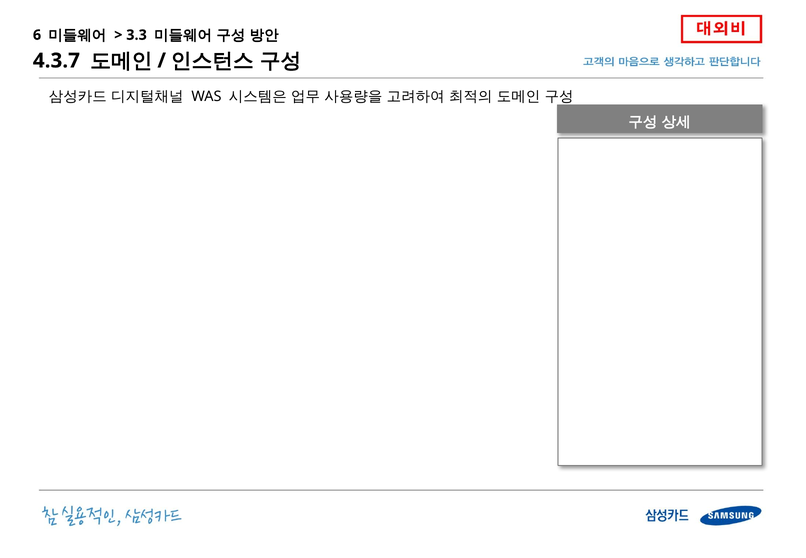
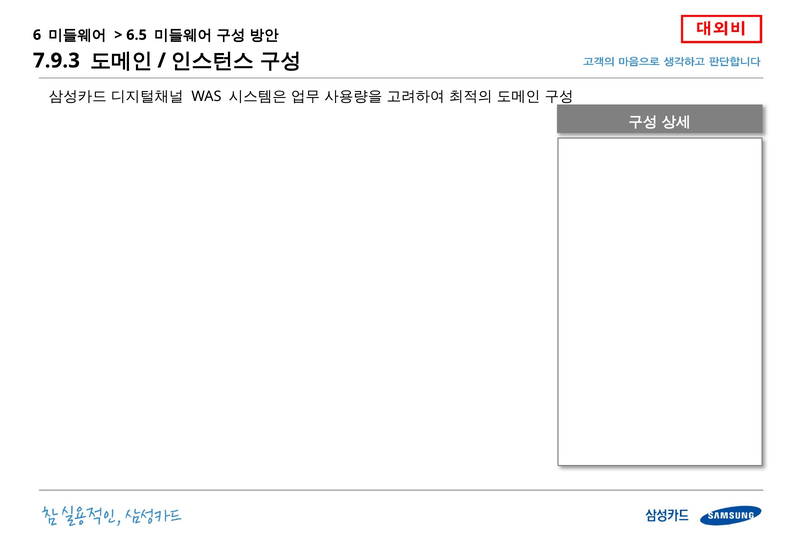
3.3: 3.3 -> 6.5 (137, 35)
4.3.7: 4.3.7 -> 7.9.3 (56, 61)
